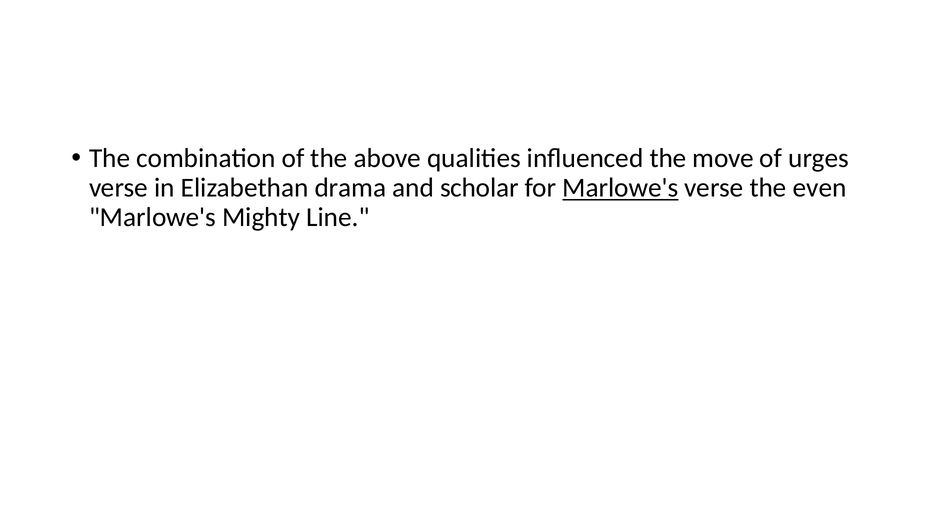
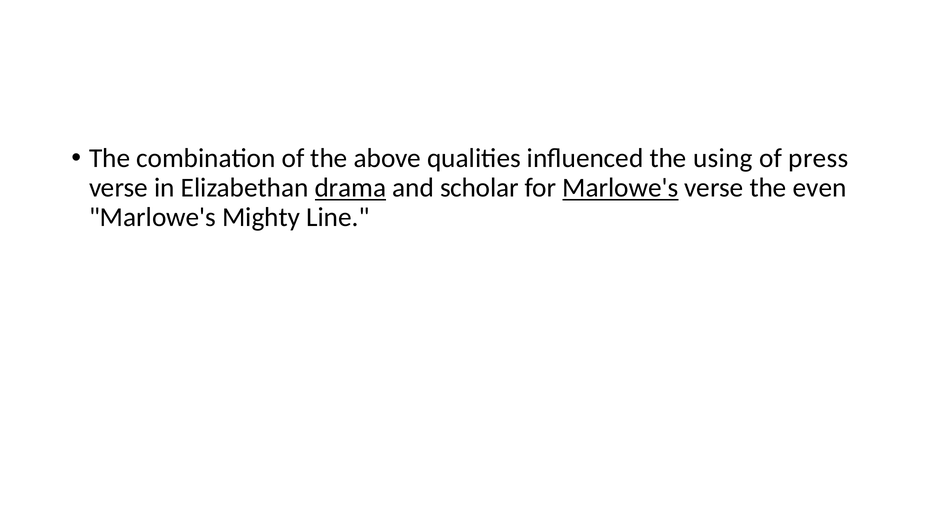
move: move -> using (723, 158)
urges: urges -> press (818, 158)
drama underline: none -> present (350, 188)
